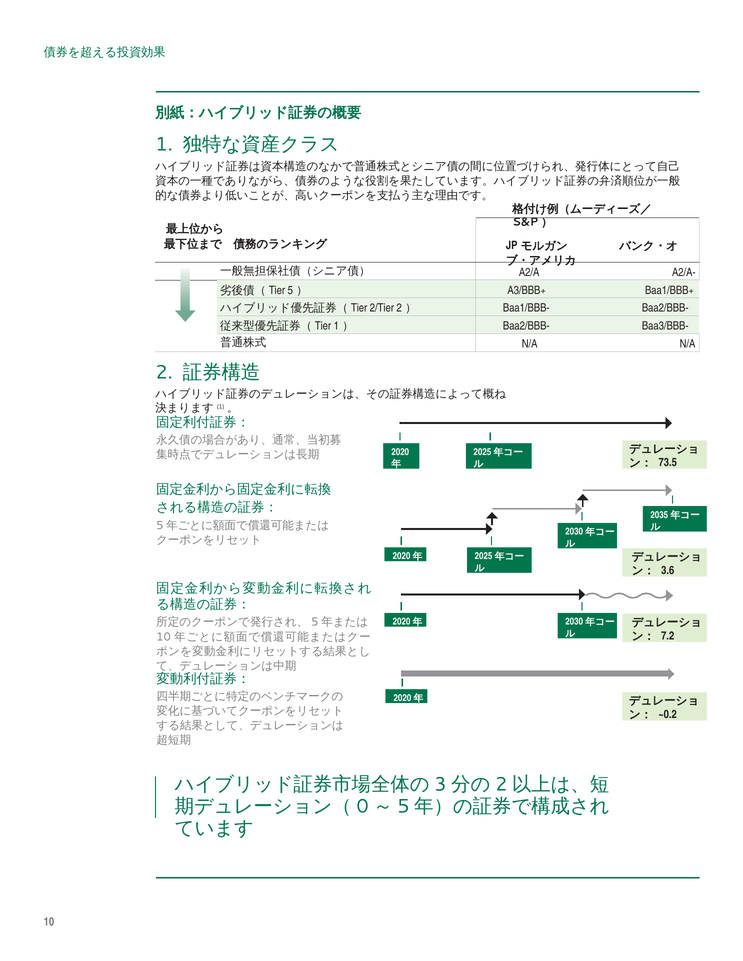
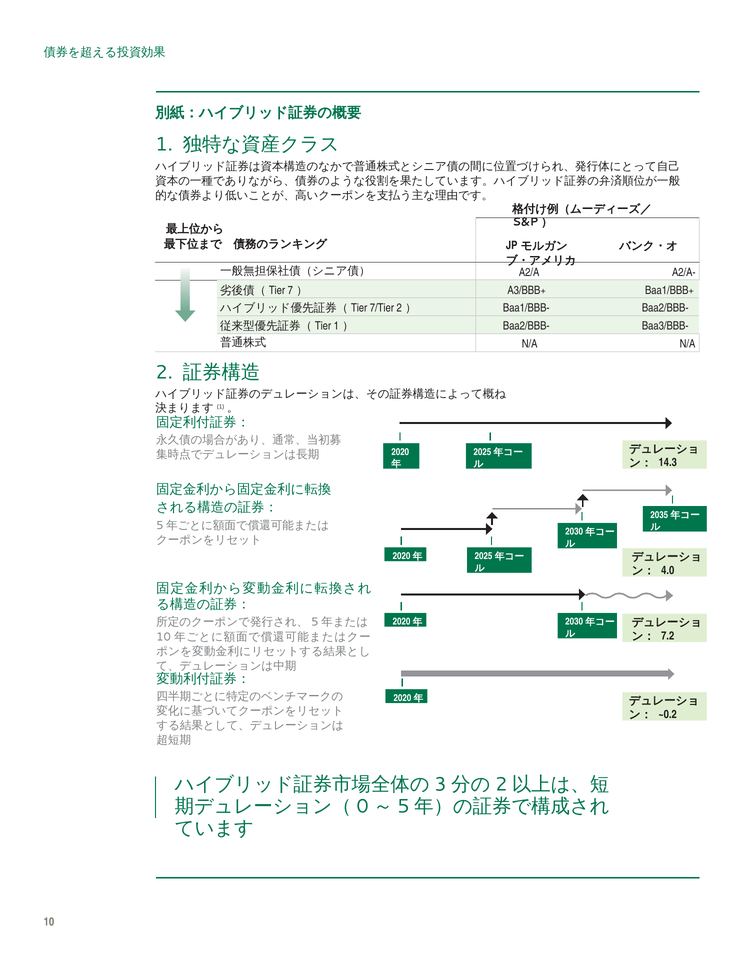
5: 5 -> 7 (290, 290)
2/Tier: 2/Tier -> 7/Tier (382, 308)
73.5: 73.5 -> 14.3 (668, 463)
3.6: 3.6 -> 4.0 (668, 571)
